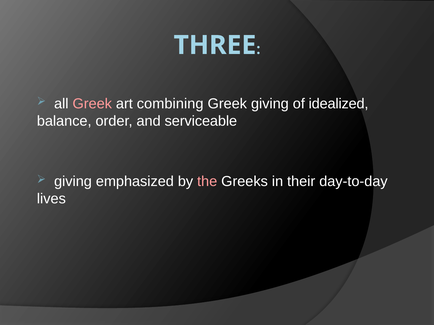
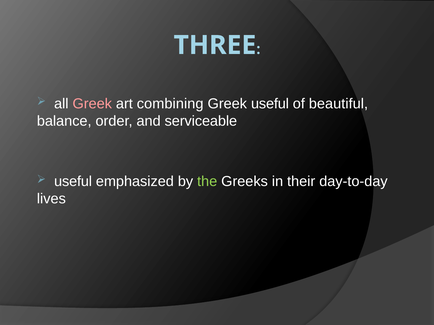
Greek giving: giving -> useful (270, 104)
idealized: idealized -> beautiful (338, 104)
giving: giving -> useful (73, 182)
the colour: pink -> light green (207, 182)
